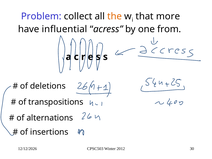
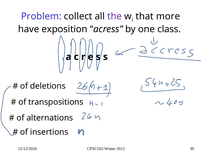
the colour: orange -> purple (115, 16)
influential: influential -> exposition (65, 29)
from: from -> class (169, 29)
